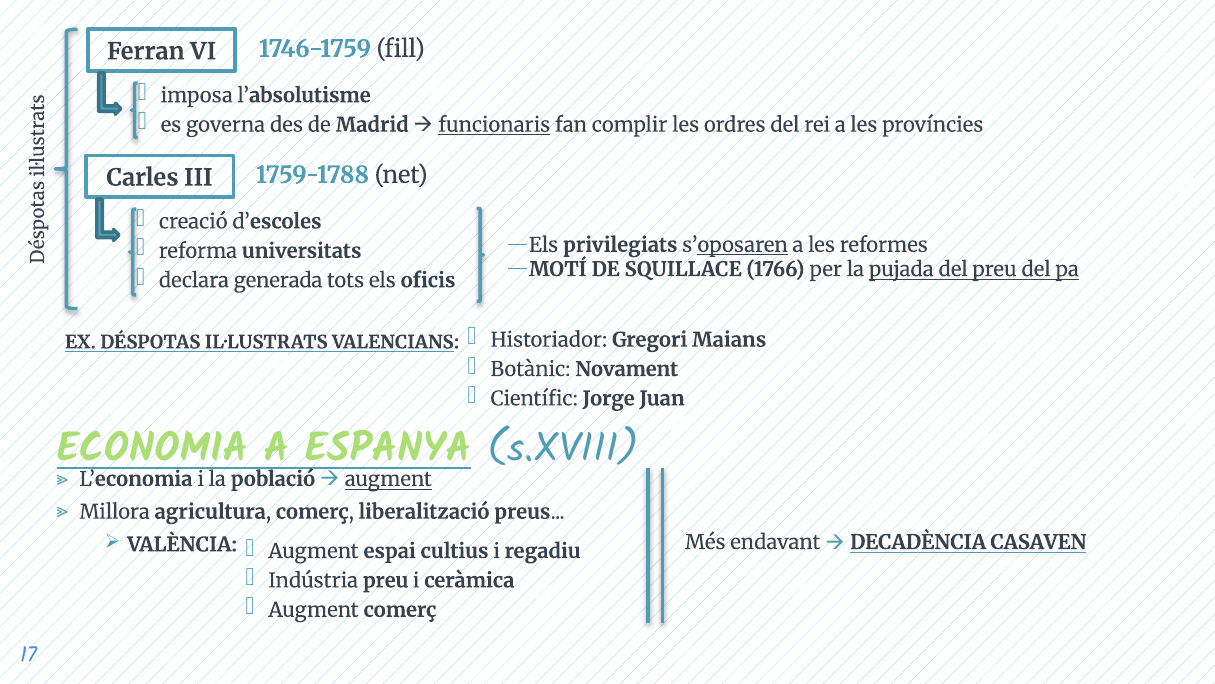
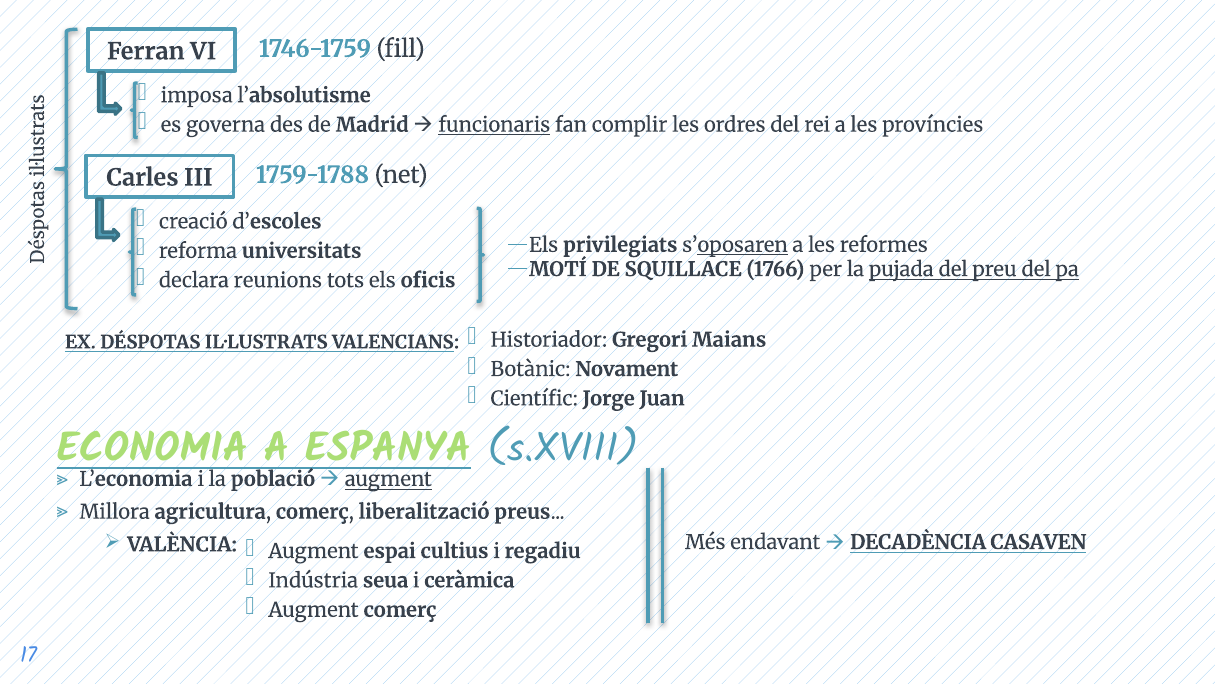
generada: generada -> reunions (278, 280)
Indústria preu: preu -> seua (386, 580)
